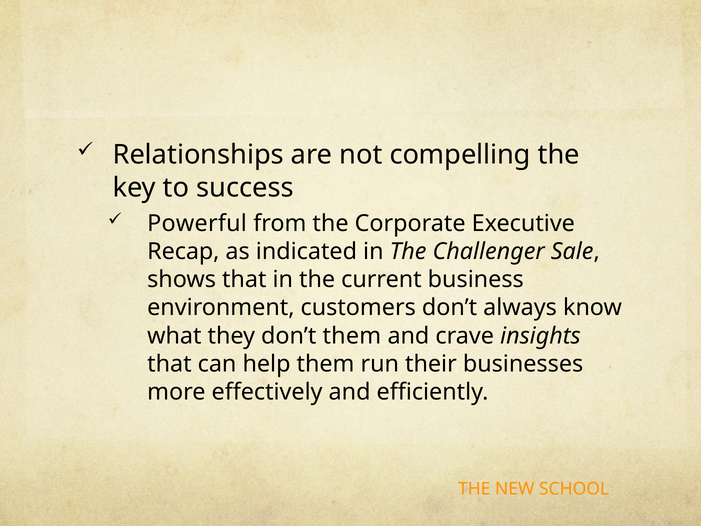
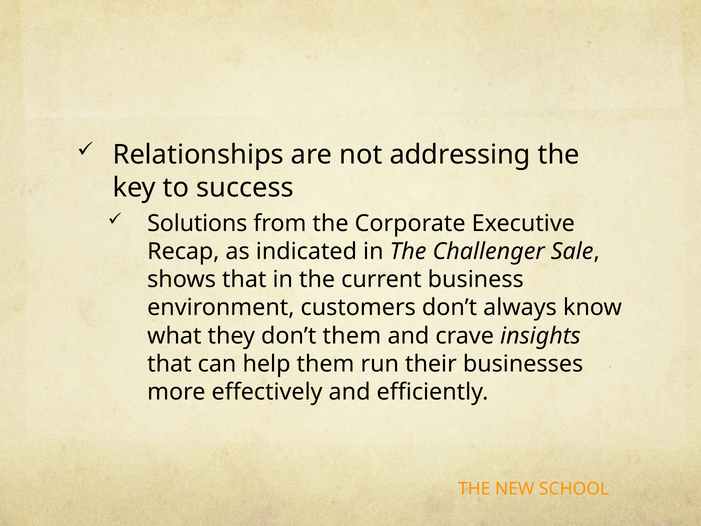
compelling: compelling -> addressing (460, 155)
Powerful: Powerful -> Solutions (197, 224)
